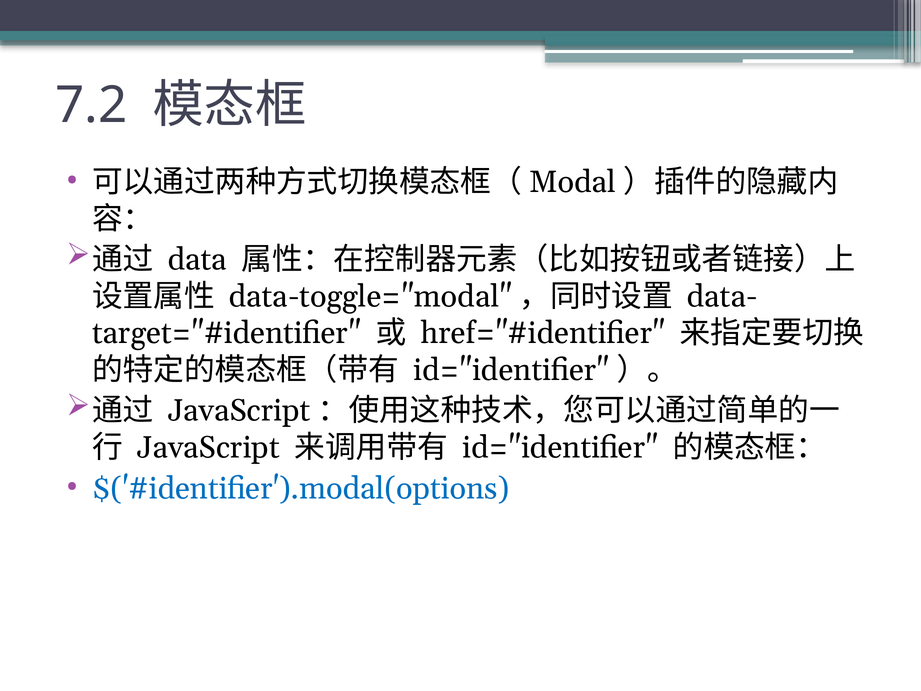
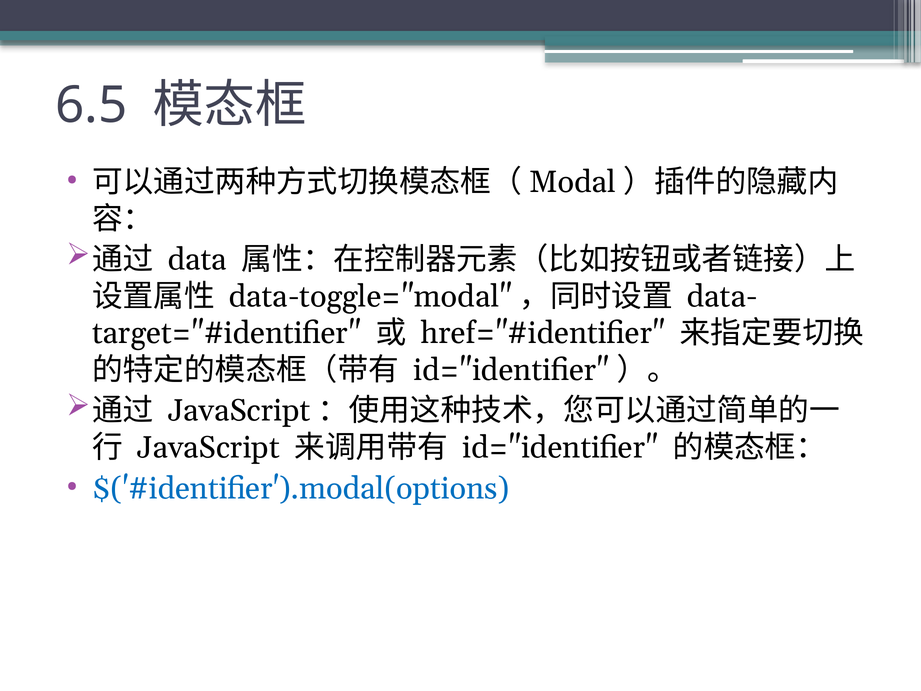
7.2: 7.2 -> 6.5 (91, 105)
